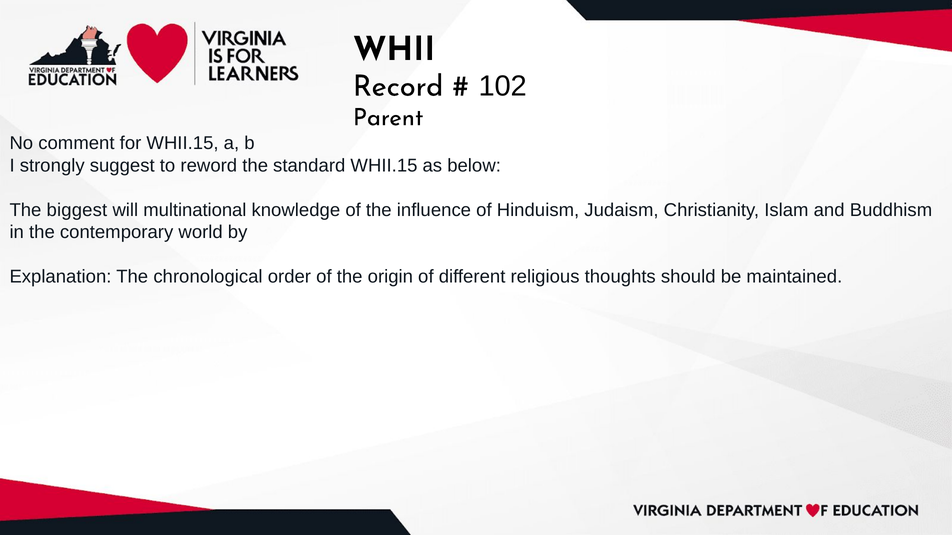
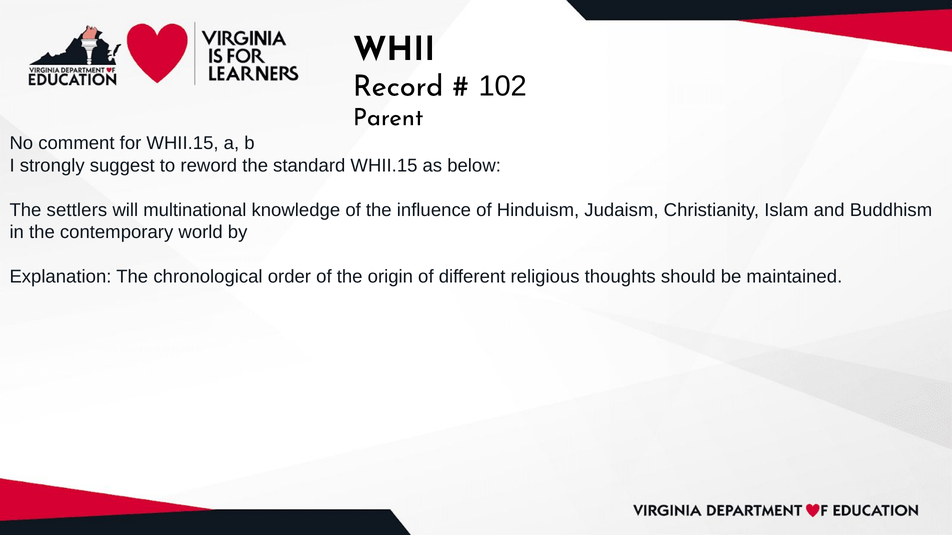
biggest: biggest -> settlers (77, 210)
